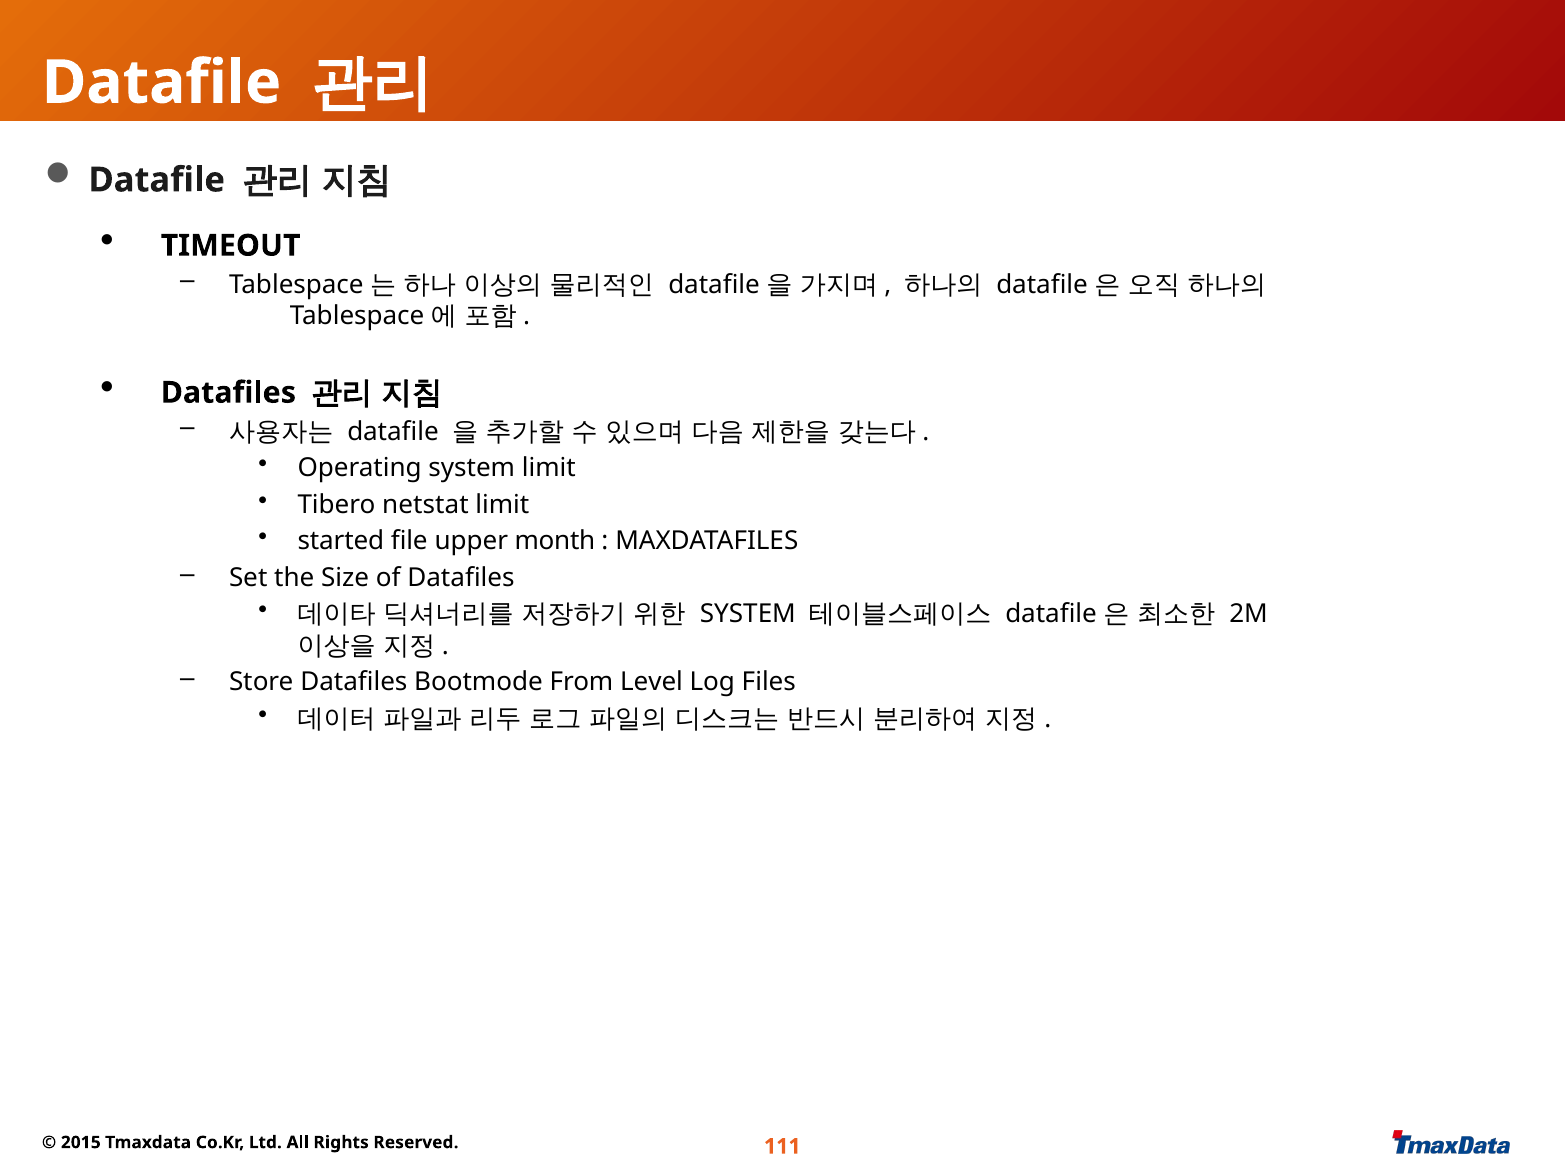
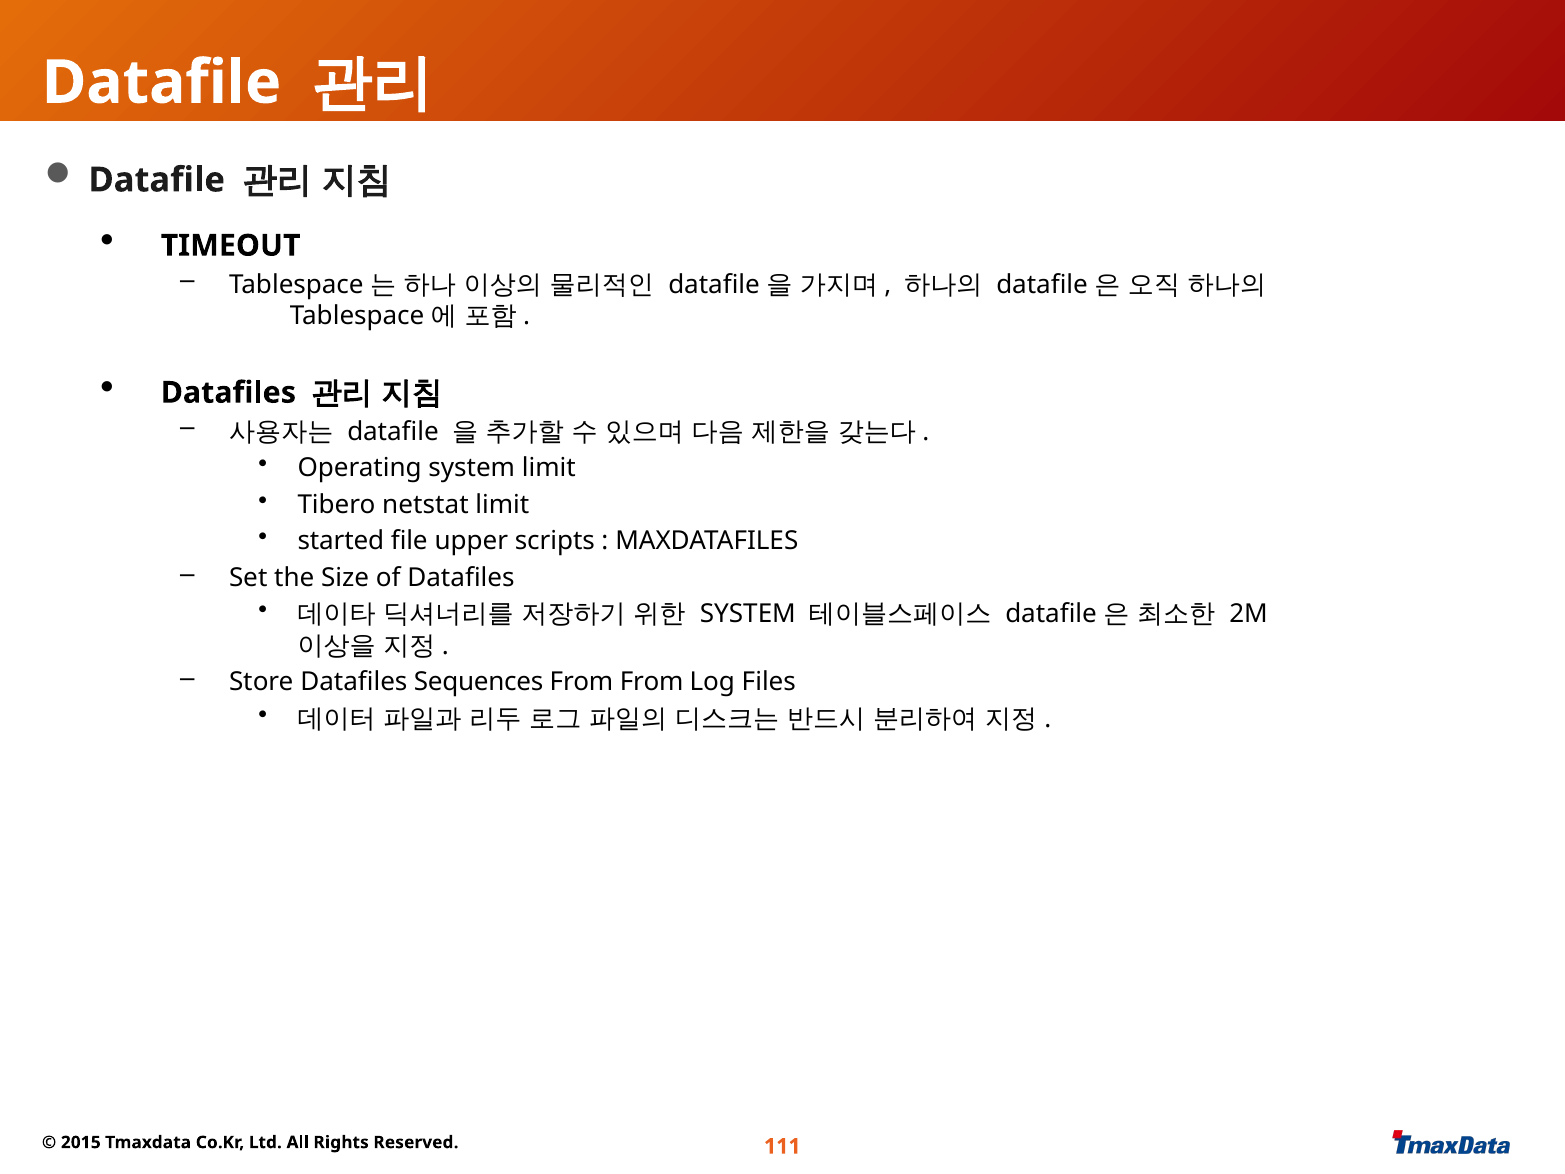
month: month -> scripts (555, 541)
Bootmode: Bootmode -> Sequences (479, 682)
From Level: Level -> From (652, 682)
